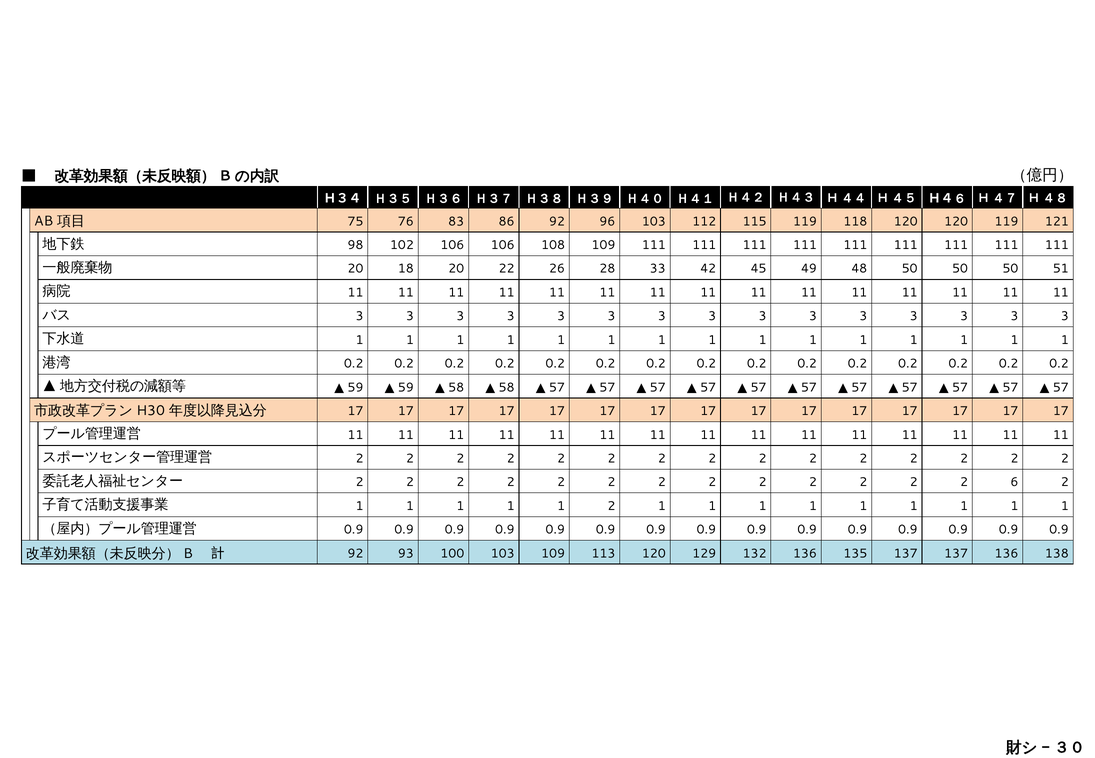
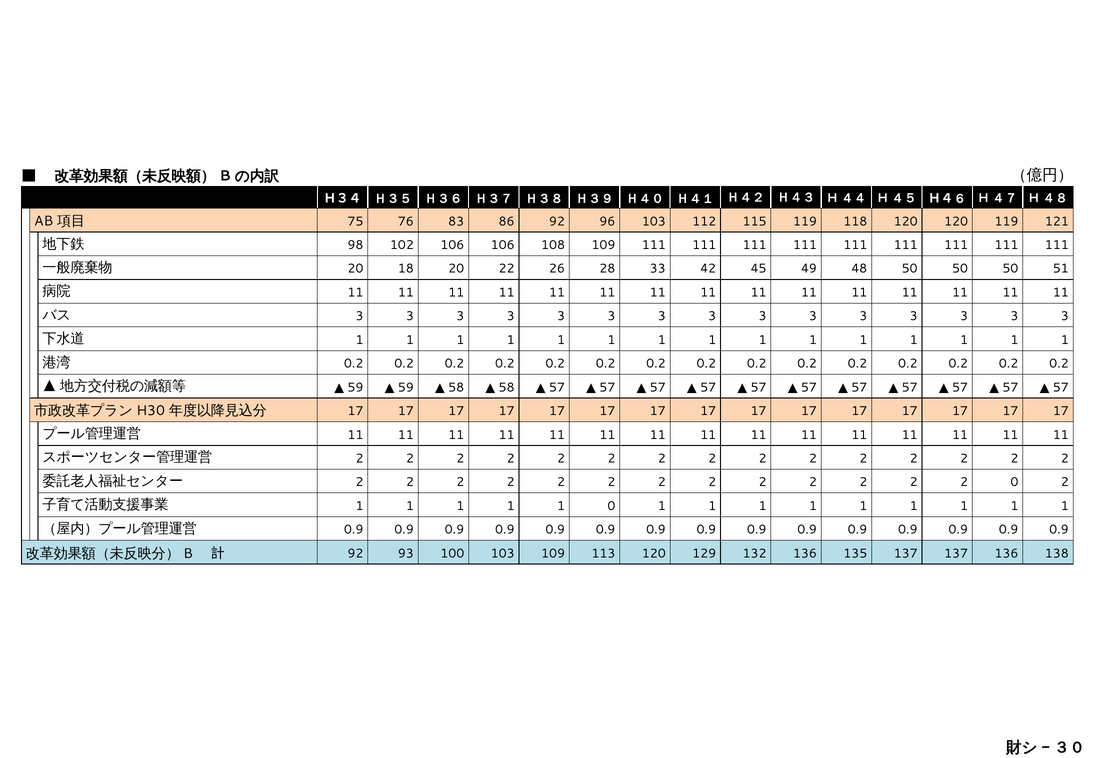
2 6: 6 -> 0 (1014, 482)
1 2: 2 -> 0 (611, 506)
